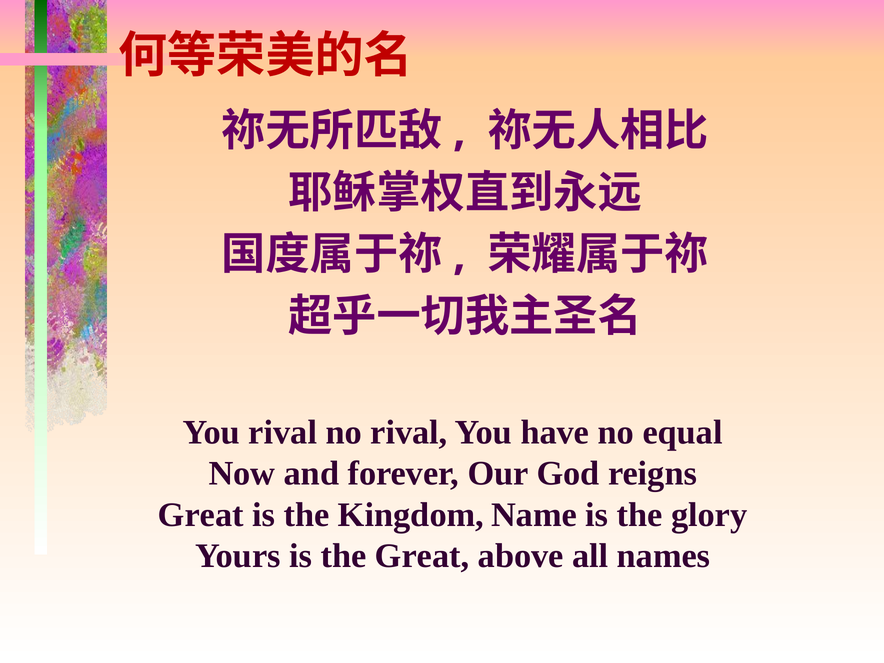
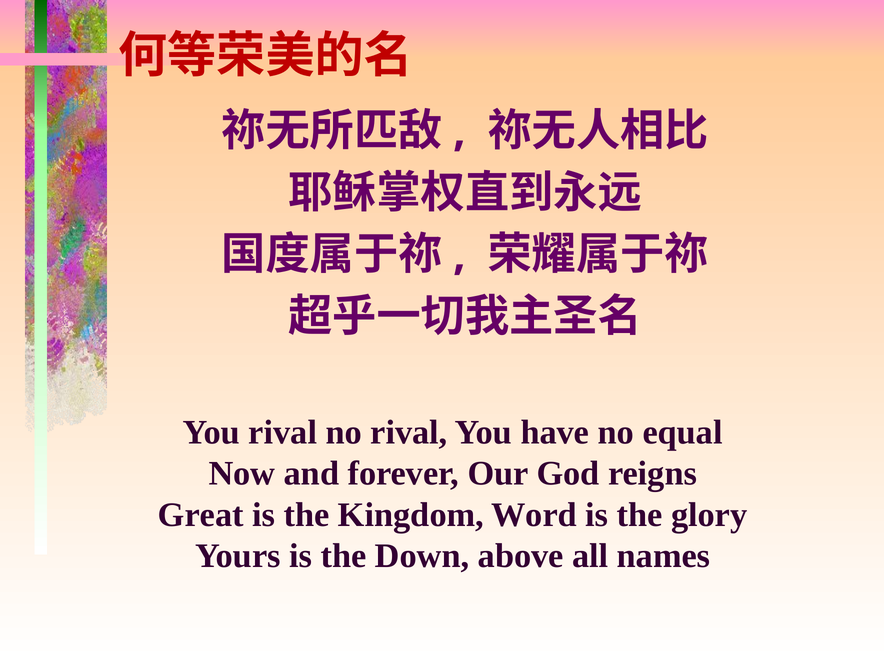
Name: Name -> Word (534, 515)
the Great: Great -> Down (422, 556)
